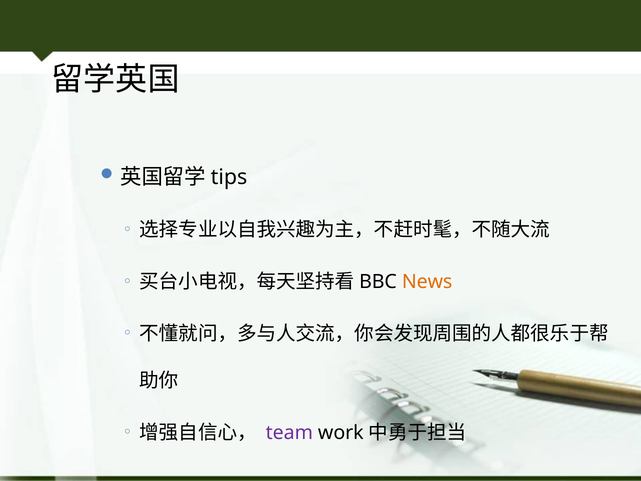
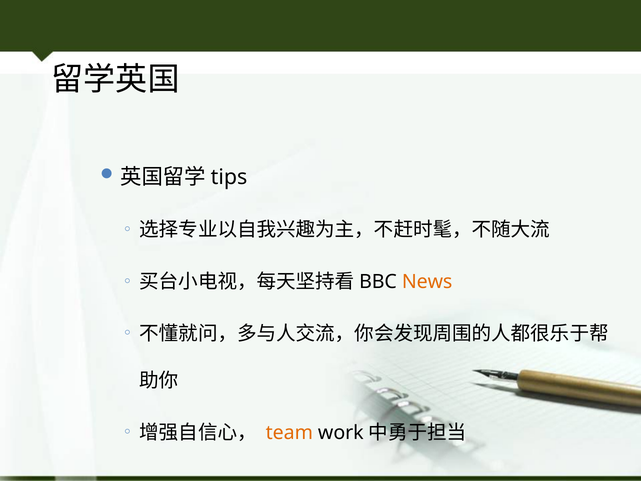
team colour: purple -> orange (289, 432)
